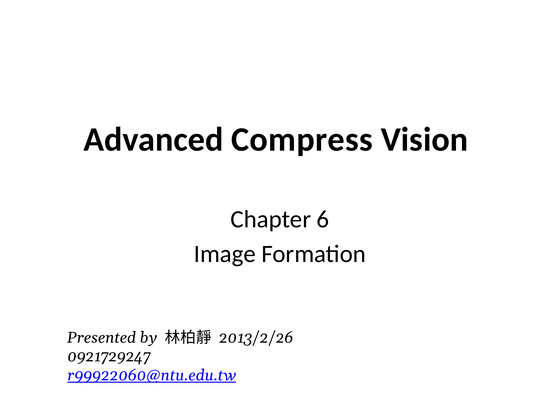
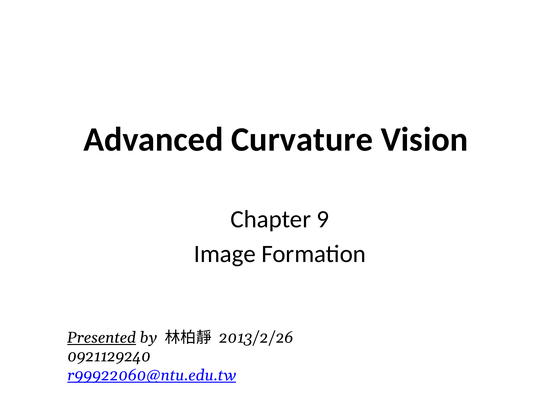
Compress: Compress -> Curvature (302, 140)
6: 6 -> 9 (323, 219)
Presented underline: none -> present (102, 338)
0921729247: 0921729247 -> 0921129240 (109, 357)
